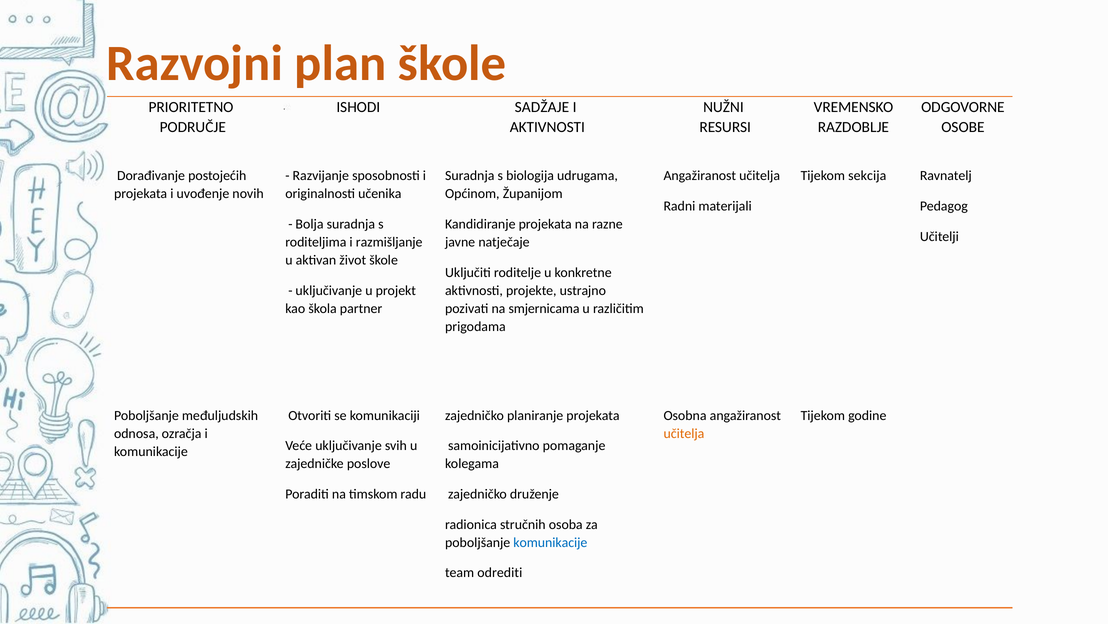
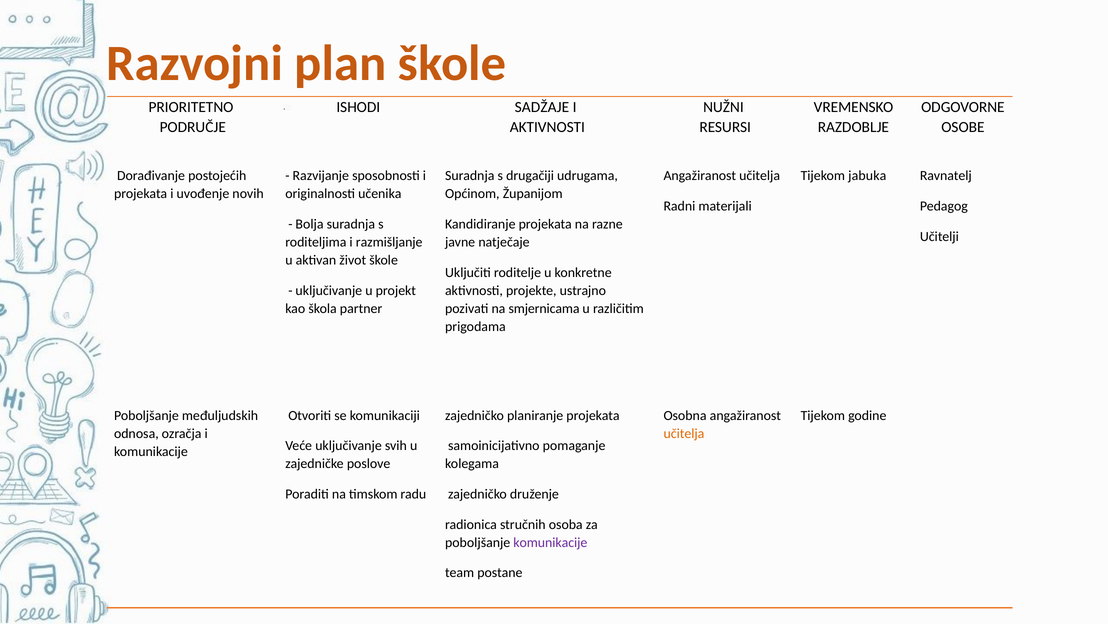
biologija: biologija -> drugačiji (530, 176)
sekcija: sekcija -> jabuka (867, 176)
komunikacije colour: blue -> purple (550, 542)
odrediti: odrediti -> postane (500, 572)
